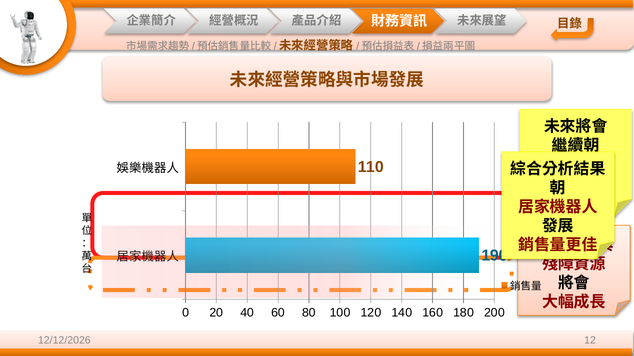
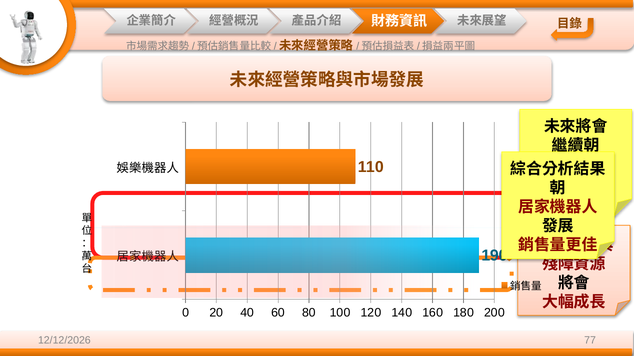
12: 12 -> 77 (590, 341)
